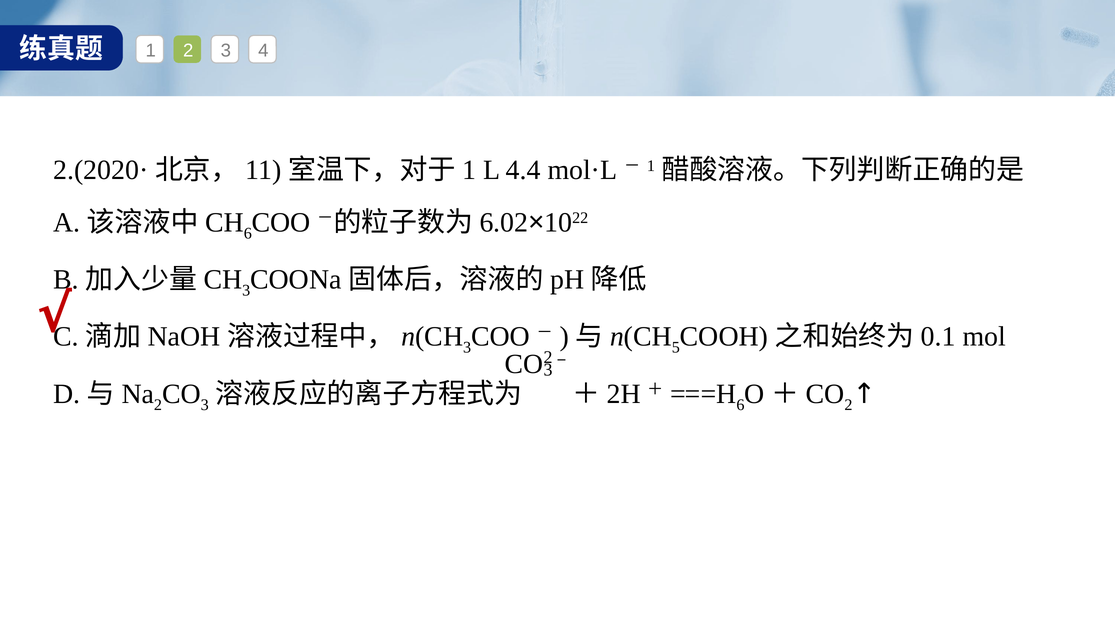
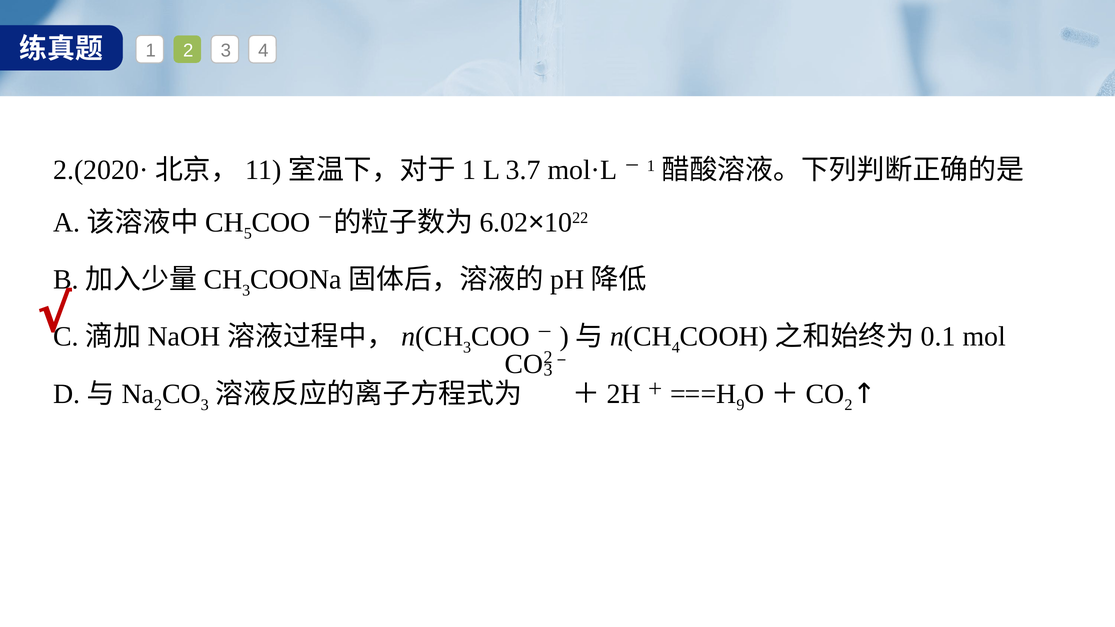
4.4: 4.4 -> 3.7 (523, 170)
6: 6 -> 5 (248, 234)
5: 5 -> 4 (676, 348)
6: 6 -> 9 (740, 405)
